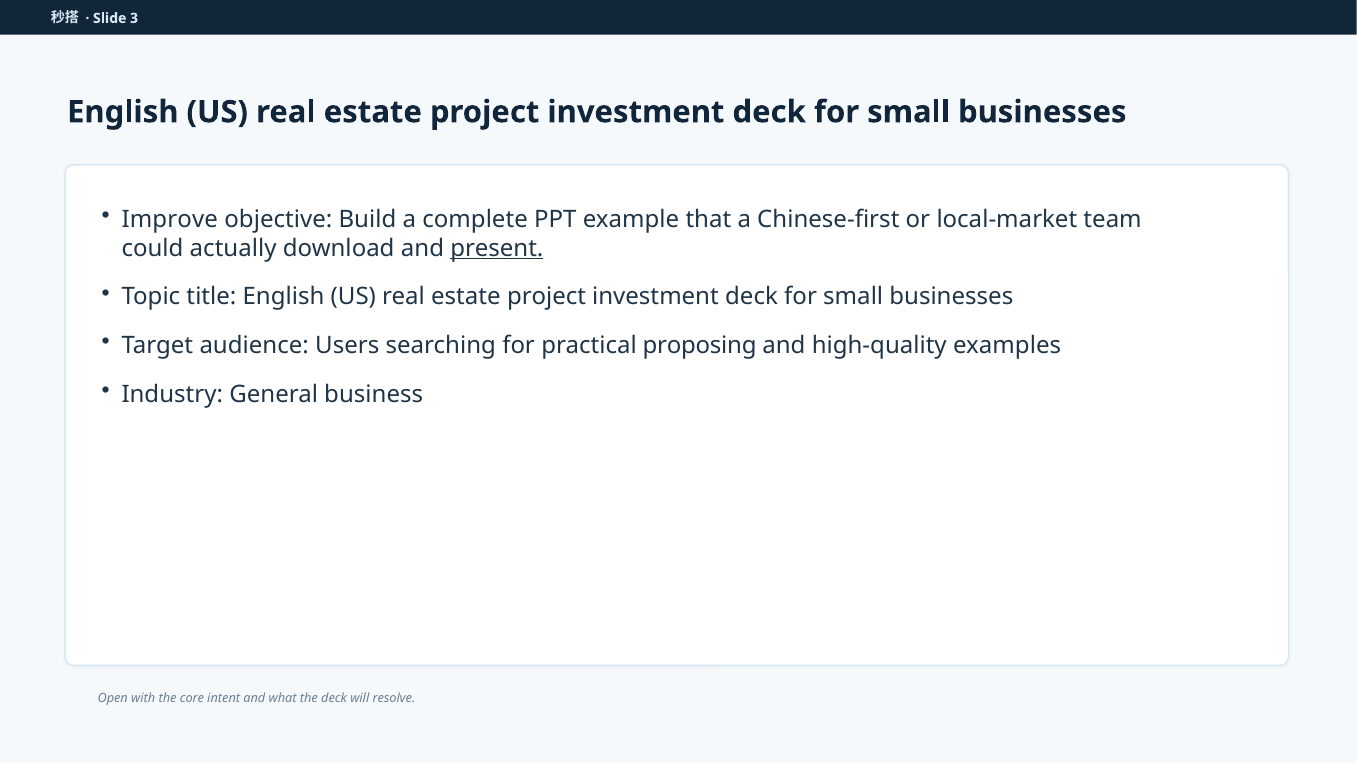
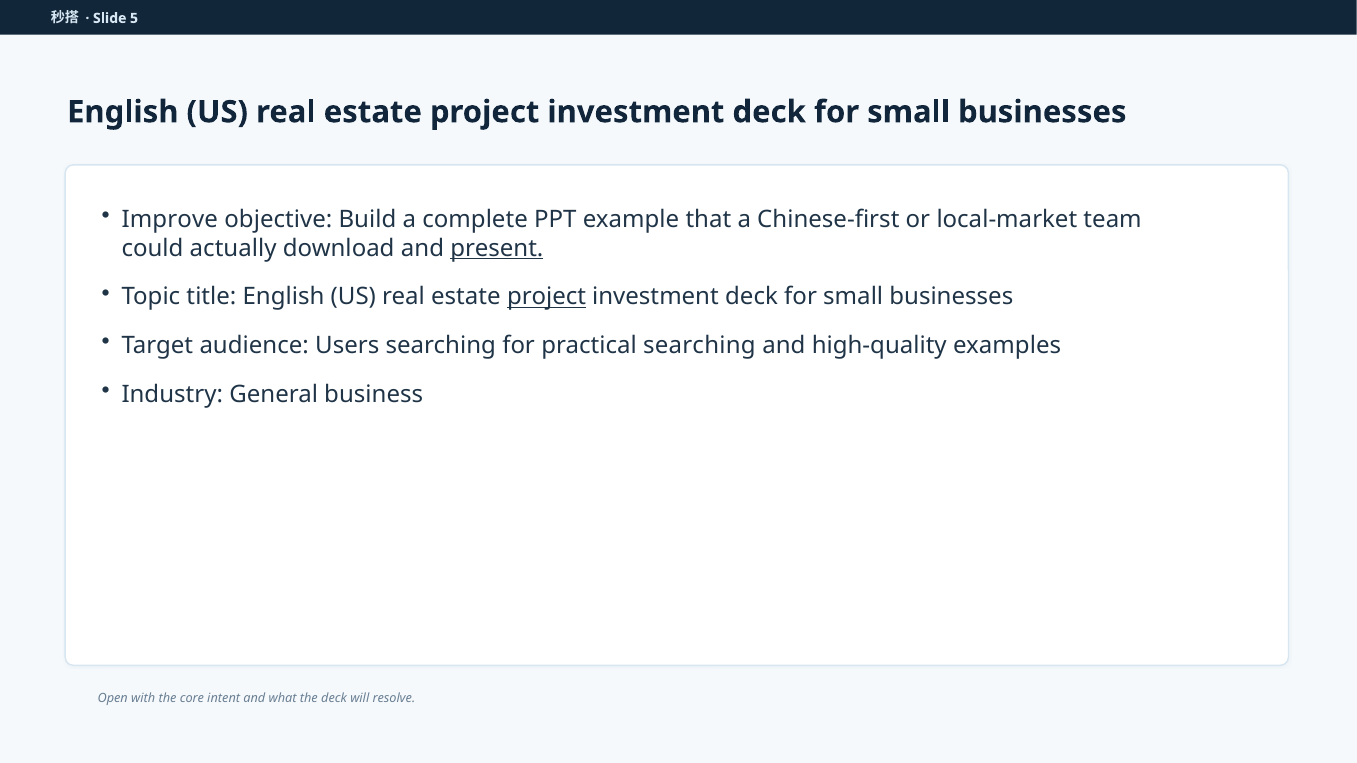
3: 3 -> 5 (134, 18)
project underline: none -> present (547, 297)
practical proposing: proposing -> searching (699, 346)
